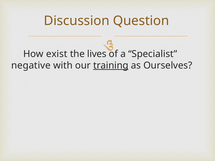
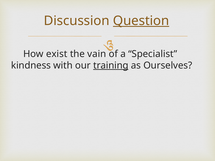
Question underline: none -> present (141, 21)
lives: lives -> vain (97, 54)
negative: negative -> kindness (31, 66)
